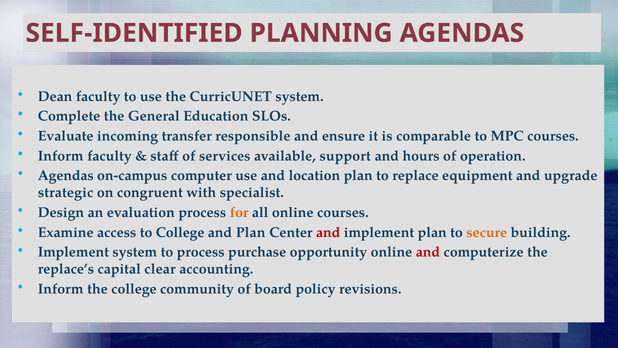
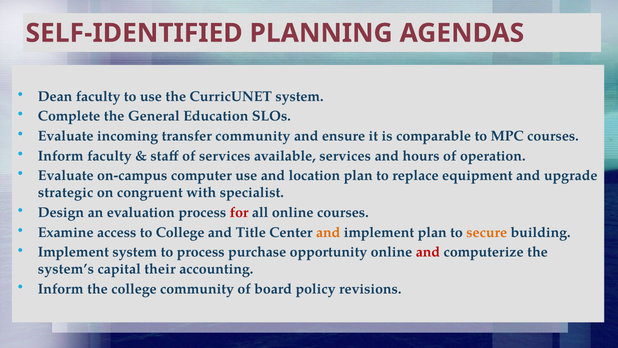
transfer responsible: responsible -> community (253, 136)
available support: support -> services (345, 156)
Agendas: Agendas -> Evaluate (66, 176)
for colour: orange -> red (239, 212)
and Plan: Plan -> Title (251, 232)
and colour: red -> orange (328, 232)
replace’s: replace’s -> system’s (66, 269)
clear: clear -> their (160, 269)
